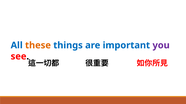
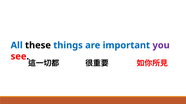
these colour: orange -> black (38, 46)
